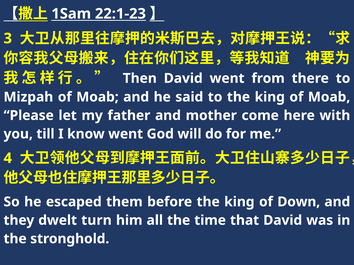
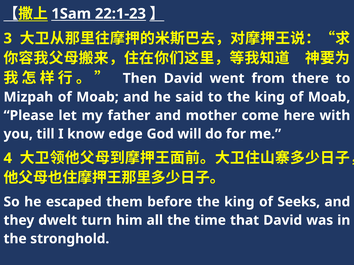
know went: went -> edge (126, 134)
Down: Down -> Seeks (299, 202)
